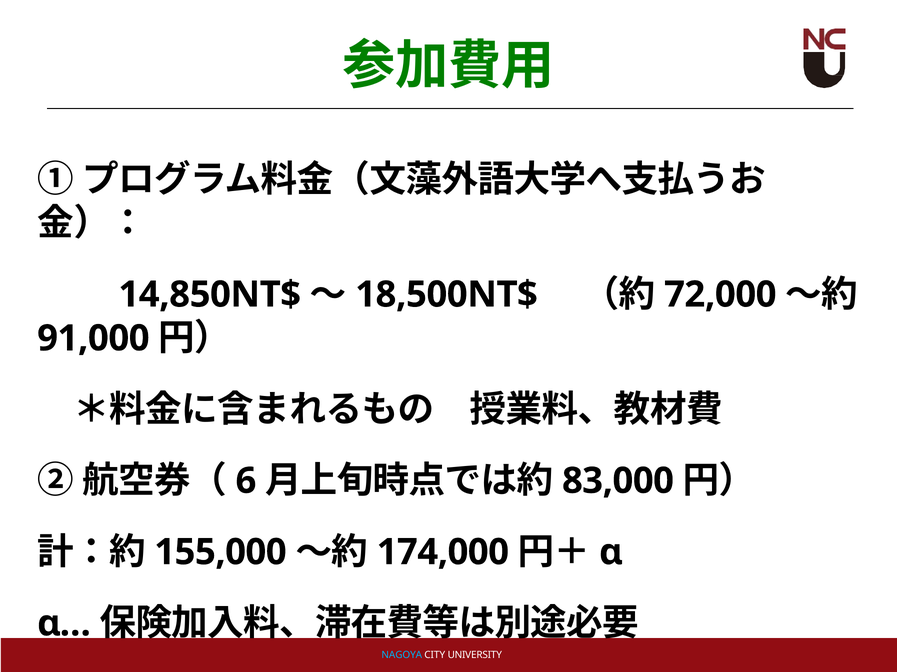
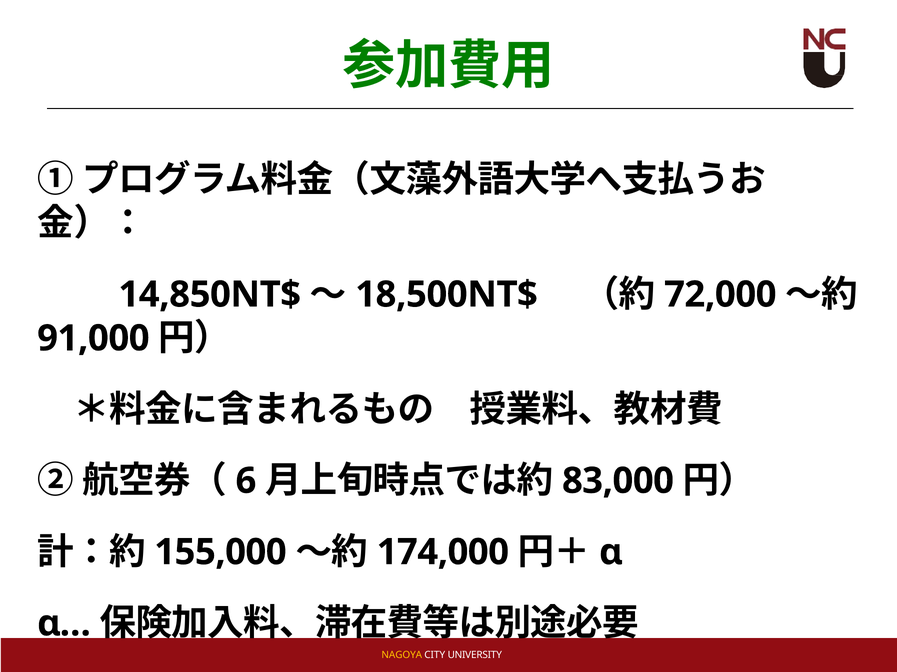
NAGOYA colour: light blue -> yellow (402, 656)
